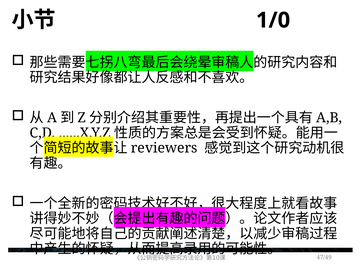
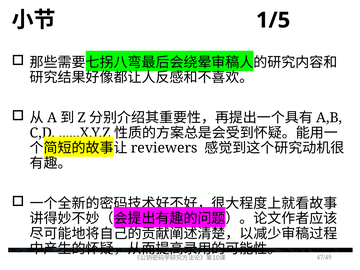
1/0: 1/0 -> 1/5 (273, 20)
